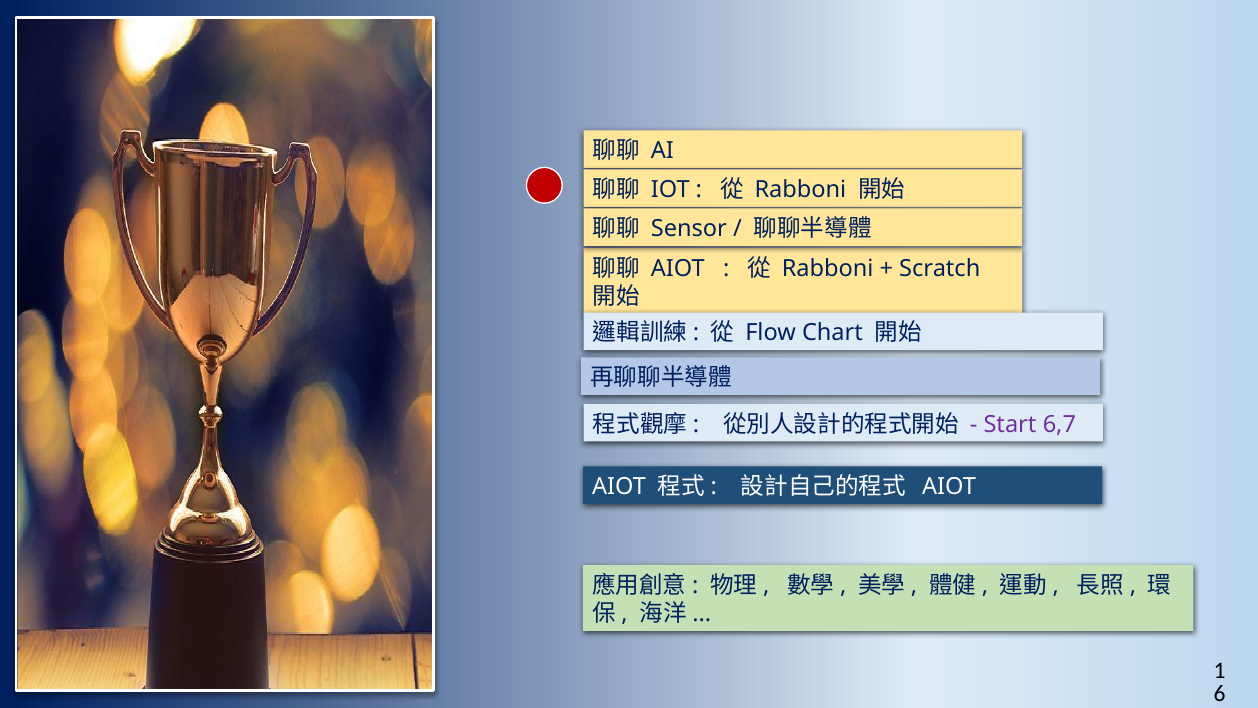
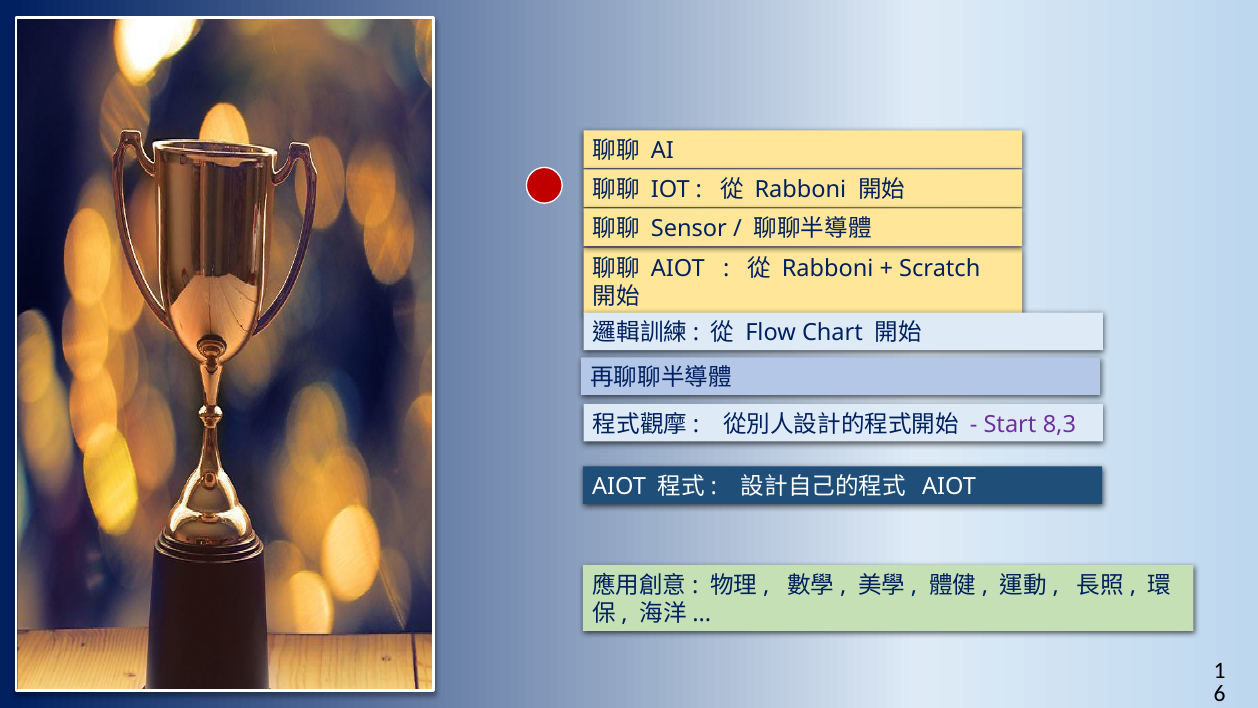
6,7: 6,7 -> 8,3 (1059, 424)
